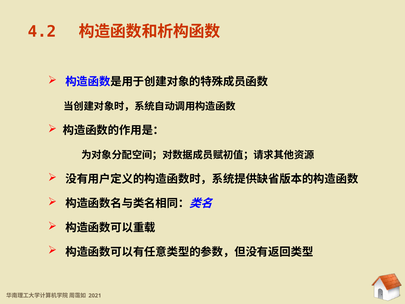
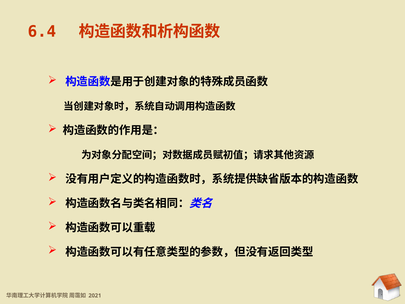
4.2: 4.2 -> 6.4 (42, 31)
